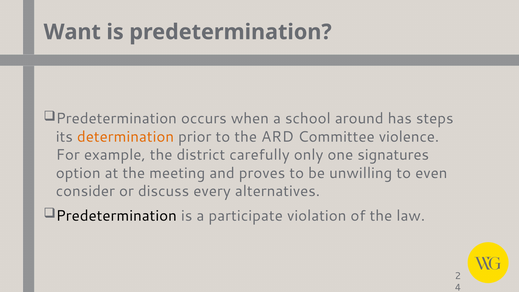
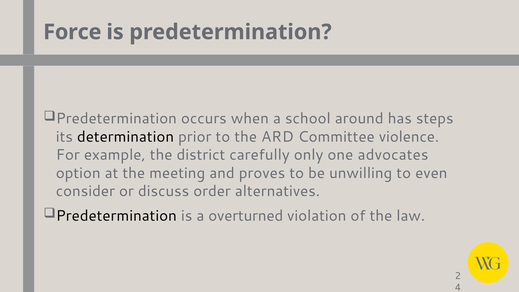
Want: Want -> Force (72, 32)
determination colour: orange -> black (126, 137)
signatures: signatures -> advocates (393, 155)
every: every -> order (212, 191)
participate: participate -> overturned (246, 216)
